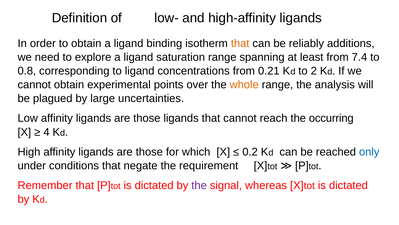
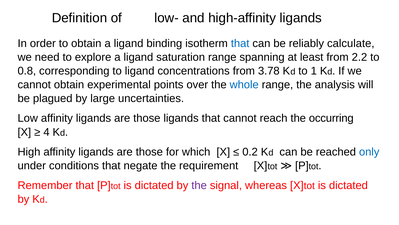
that colour: orange -> blue (240, 43)
additions: additions -> calculate (351, 43)
7.4: 7.4 -> 2.2 (359, 57)
0.21: 0.21 -> 3.78 (269, 71)
2: 2 -> 1 (314, 71)
whole colour: orange -> blue (244, 85)
